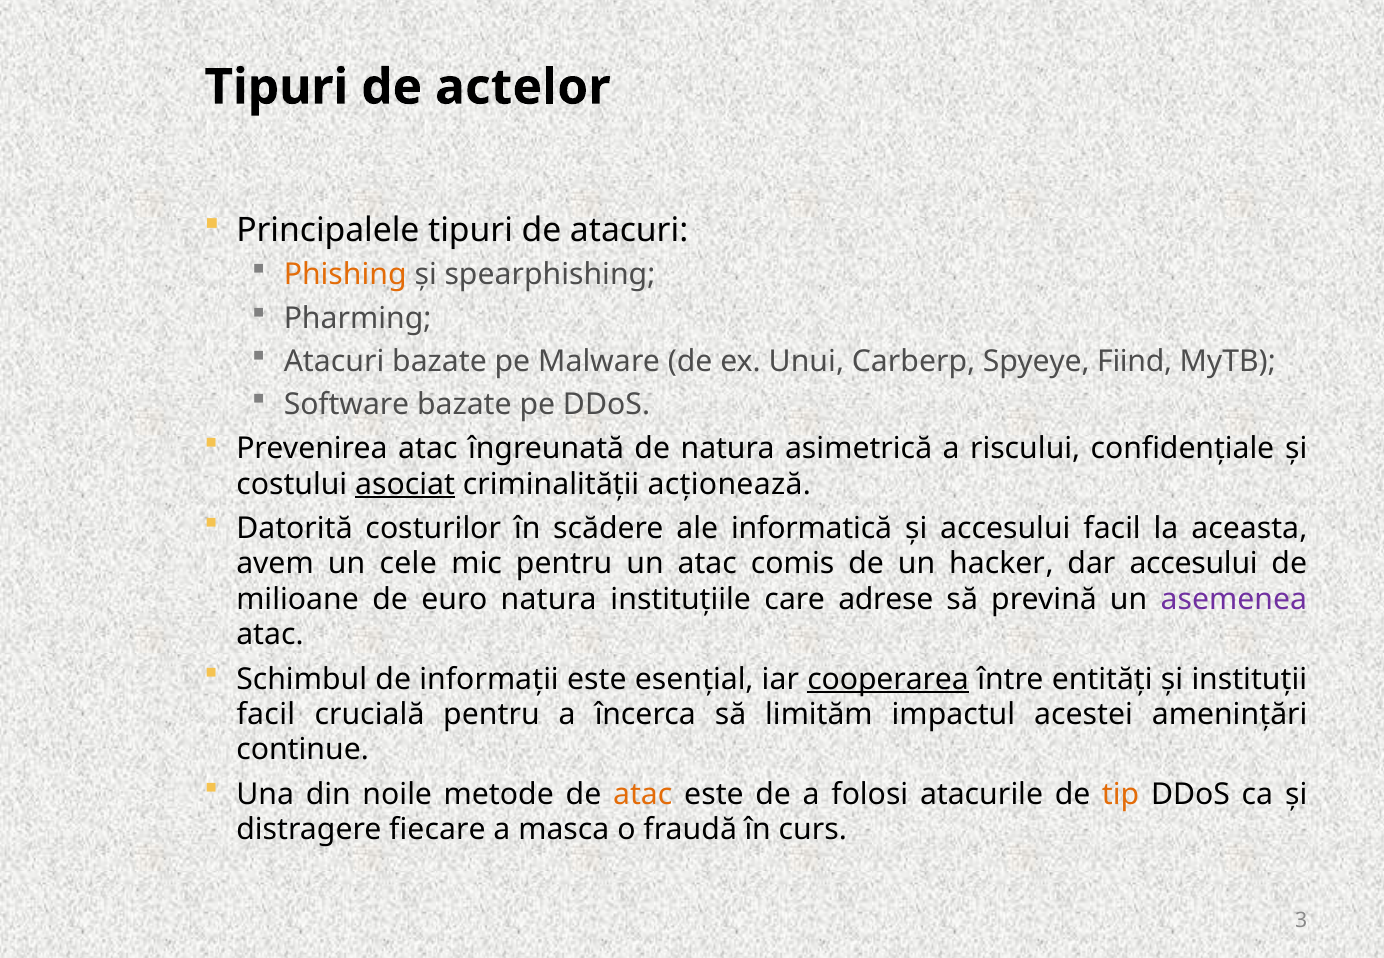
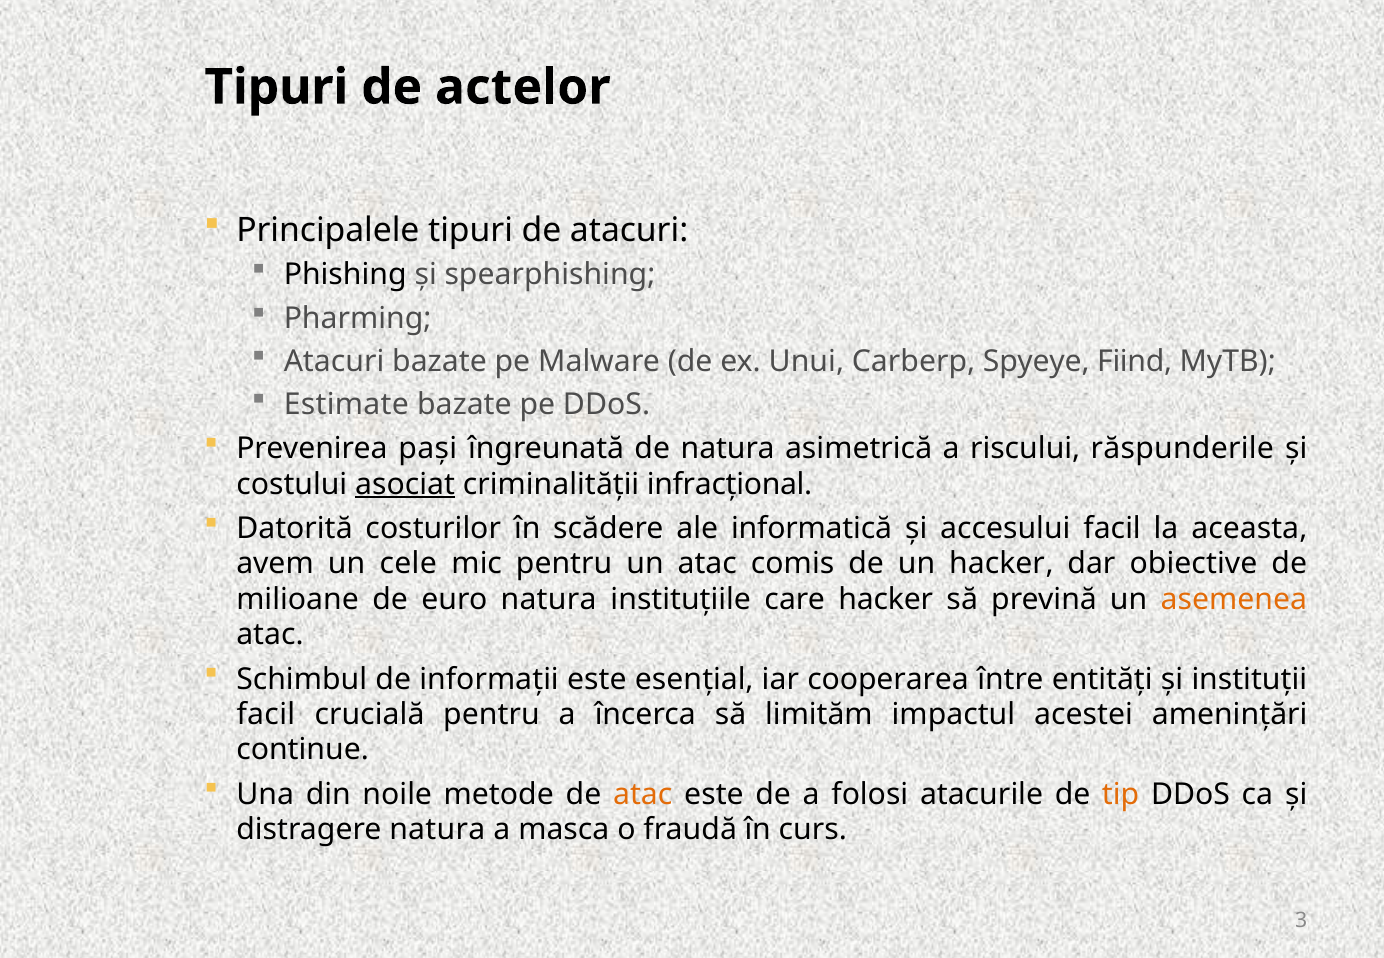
Phishing colour: orange -> black (345, 275)
Software: Software -> Estimate (346, 404)
Prevenirea atac: atac -> pași (428, 449)
confidențiale: confidențiale -> răspunderile (1182, 449)
acționează: acționează -> infracțional (730, 484)
dar accesului: accesului -> obiective (1193, 564)
care adrese: adrese -> hacker (886, 599)
asemenea colour: purple -> orange (1234, 599)
cooperarea underline: present -> none (888, 679)
distragere fiecare: fiecare -> natura (437, 829)
